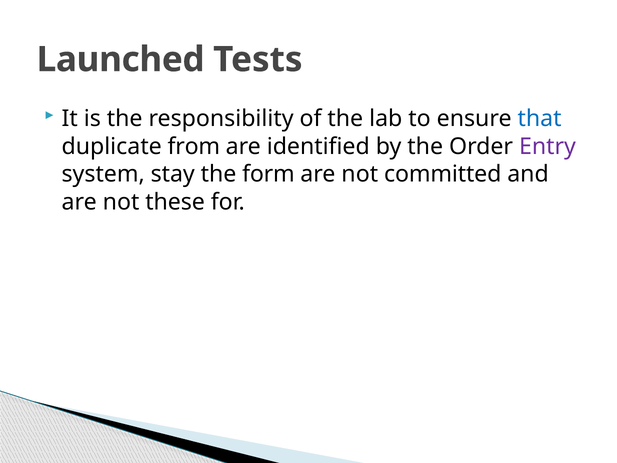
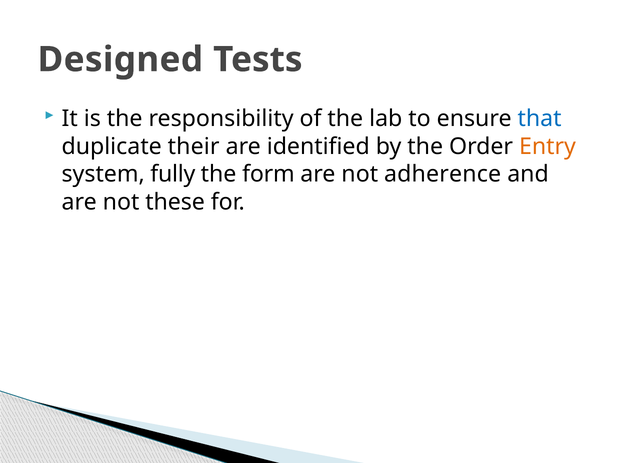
Launched: Launched -> Designed (120, 60)
from: from -> their (194, 146)
Entry colour: purple -> orange (547, 146)
stay: stay -> fully (173, 174)
committed: committed -> adherence (443, 174)
